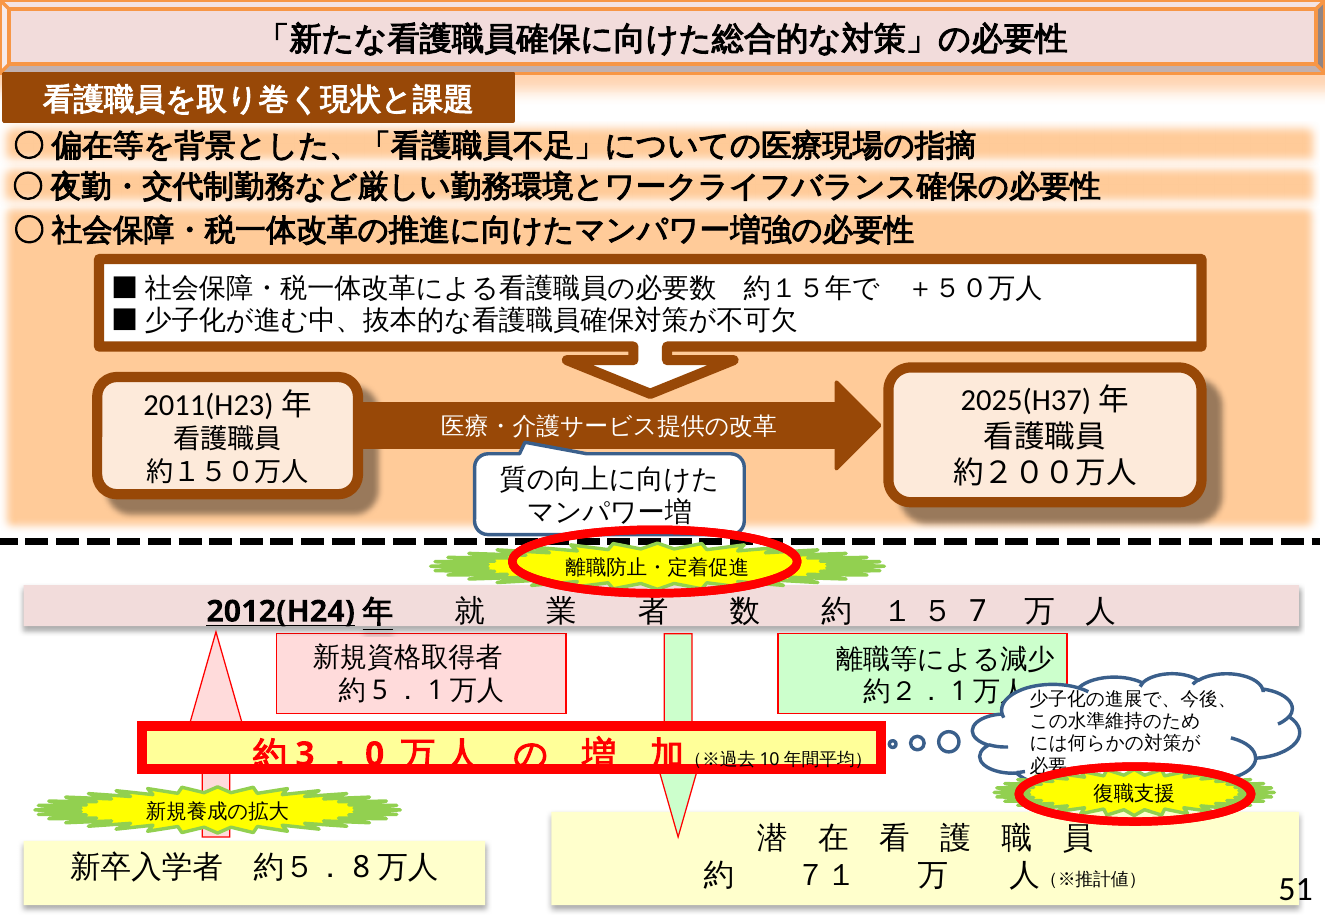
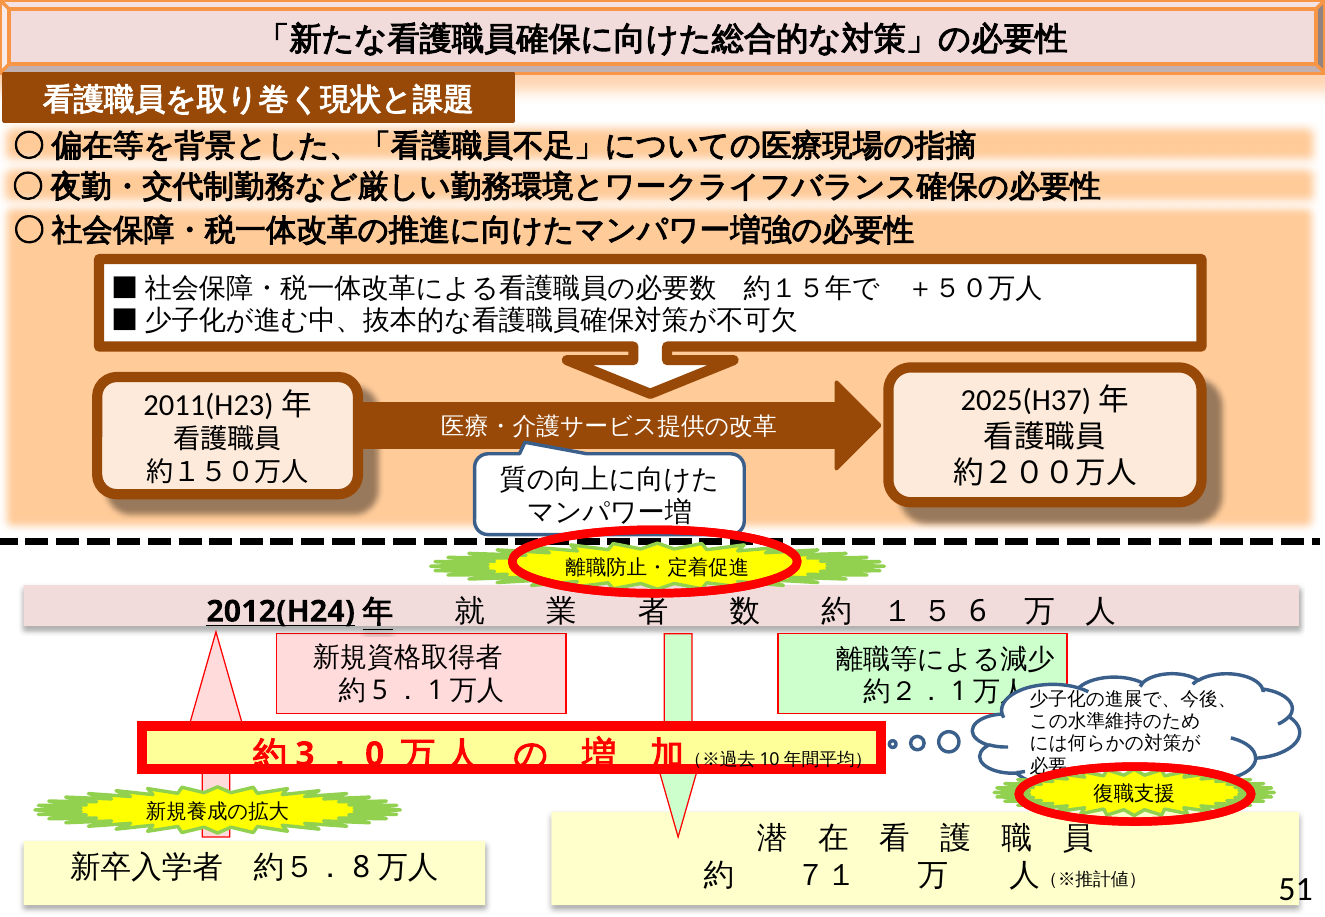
7: 7 -> 6 (978, 612)
